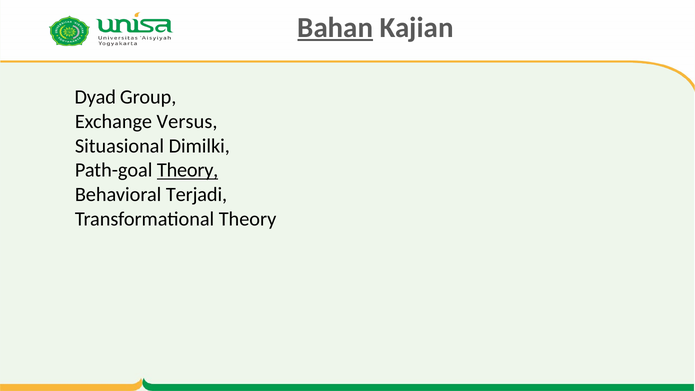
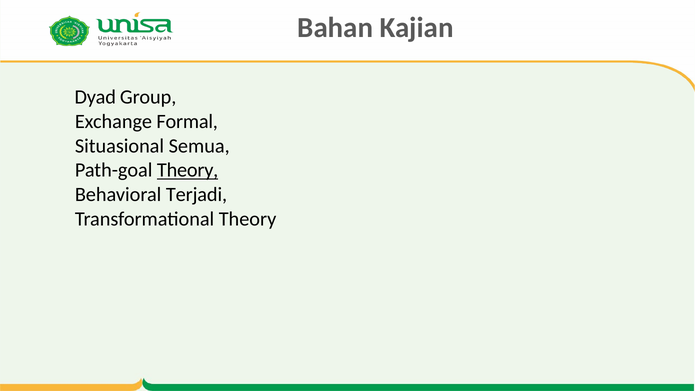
Bahan underline: present -> none (335, 27)
Versus: Versus -> Formal (187, 122)
Dimilki: Dimilki -> Semua (199, 146)
